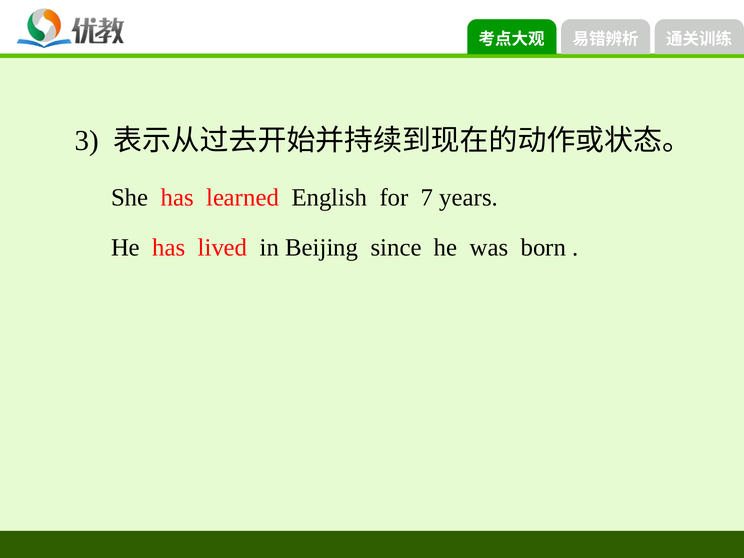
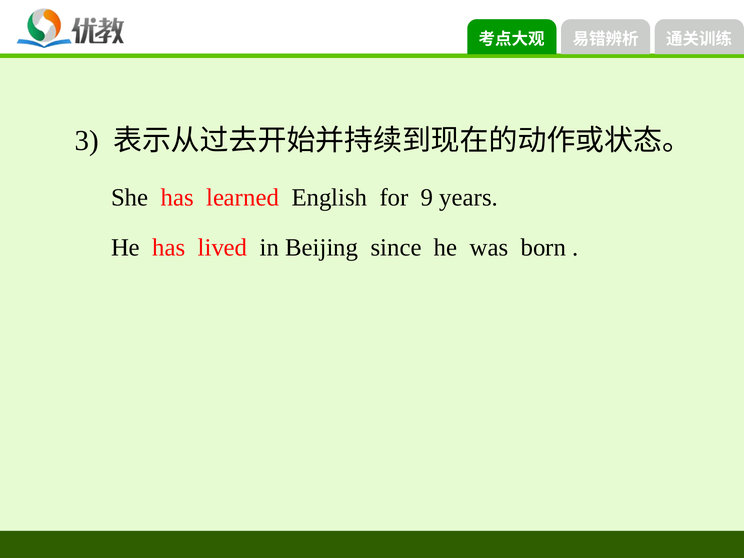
7: 7 -> 9 (427, 198)
